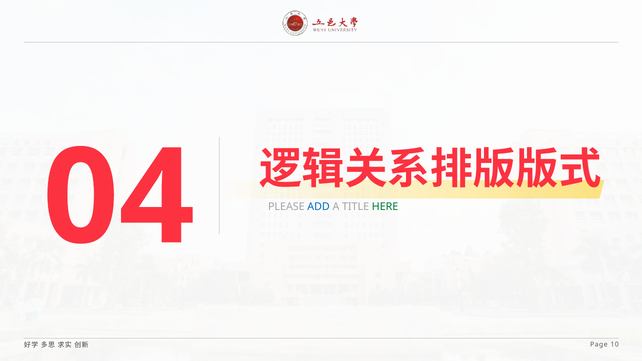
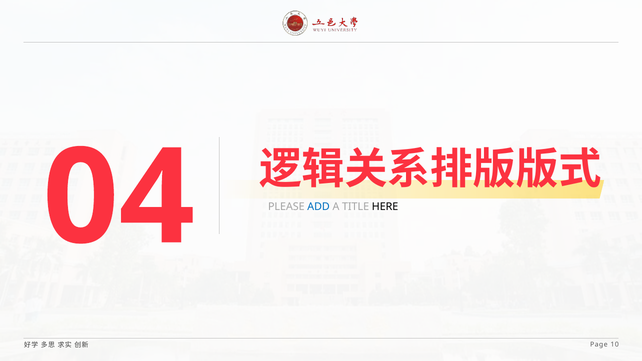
HERE colour: green -> black (385, 207)
